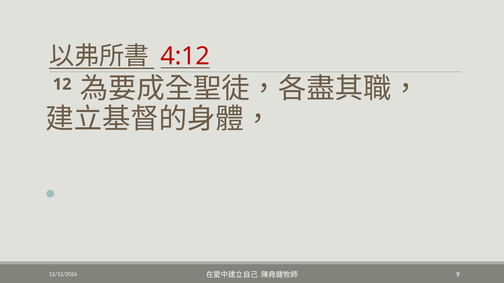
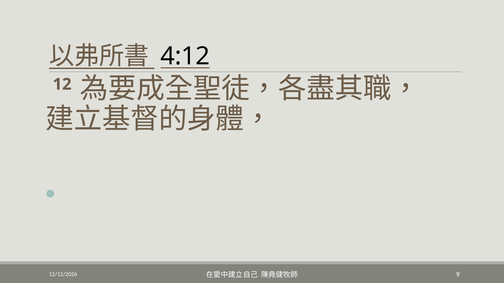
4:12 colour: red -> black (185, 56)
